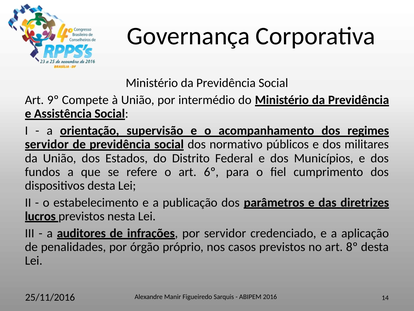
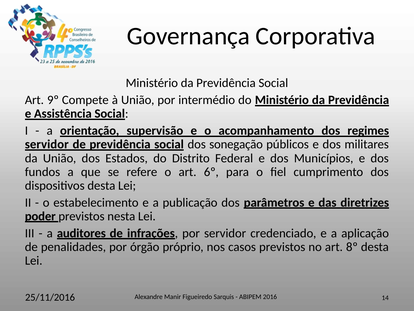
normativo: normativo -> sonegação (236, 144)
lucros: lucros -> poder (40, 216)
